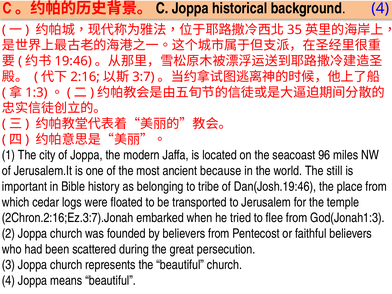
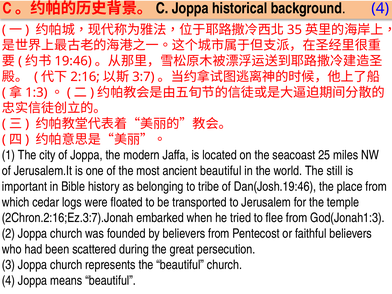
96: 96 -> 25 (324, 155)
ancient because: because -> beautiful (221, 171)
